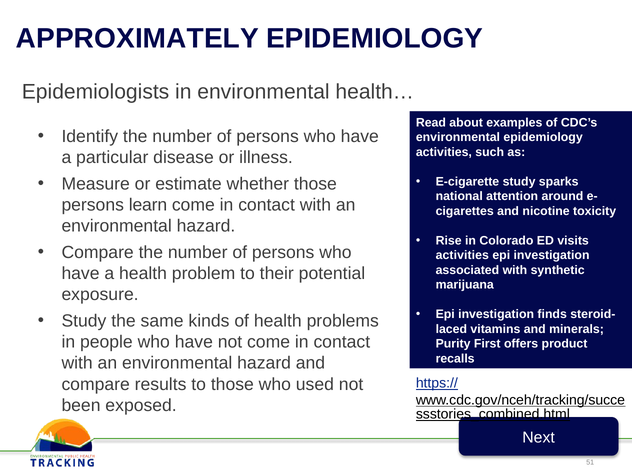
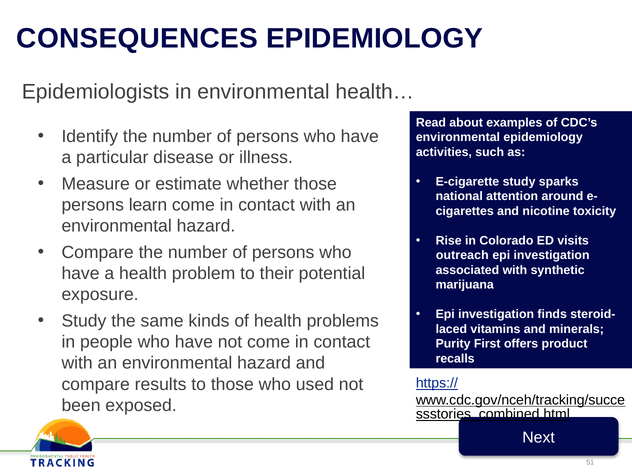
APPROXIMATELY: APPROXIMATELY -> CONSEQUENCES (137, 39)
activities: activities -> outreach (462, 255)
